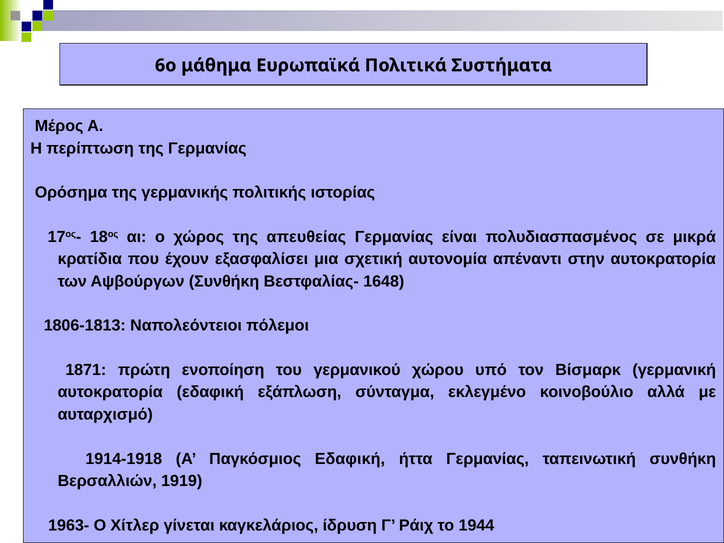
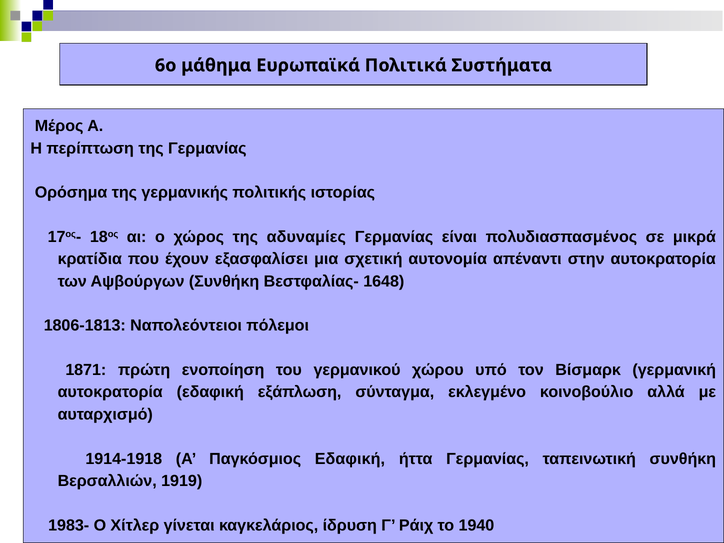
απευθείας: απευθείας -> αδυναμίες (306, 237)
1963-: 1963- -> 1983- (69, 525)
1944: 1944 -> 1940 (476, 525)
